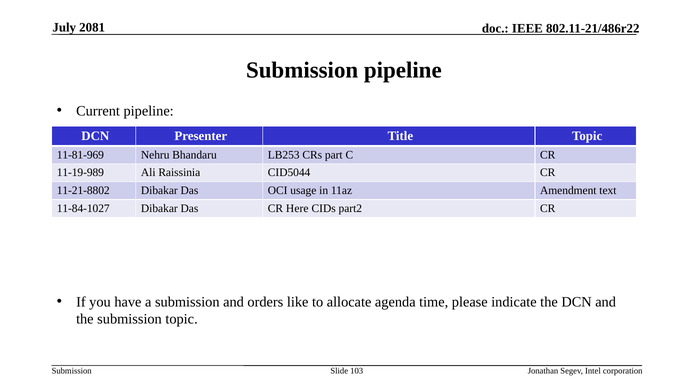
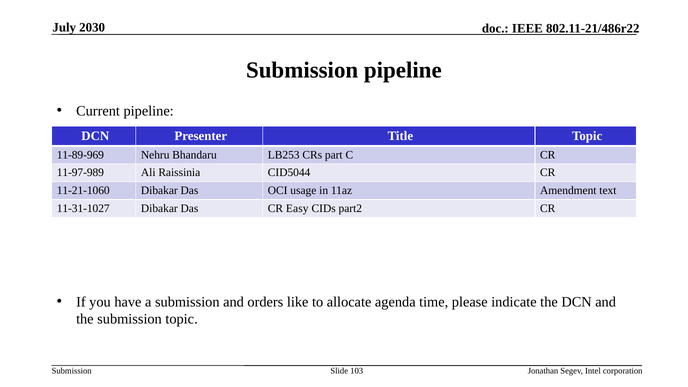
2081: 2081 -> 2030 (92, 27)
11-81-969: 11-81-969 -> 11-89-969 (80, 155)
11-19-989: 11-19-989 -> 11-97-989 (80, 173)
11-21-8802: 11-21-8802 -> 11-21-1060 (83, 191)
11-84-1027: 11-84-1027 -> 11-31-1027 (83, 208)
Here: Here -> Easy (297, 208)
